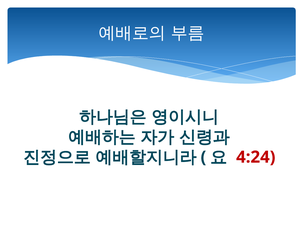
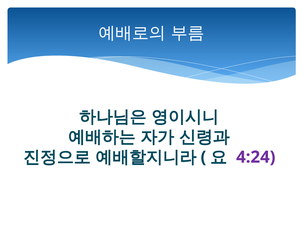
4:24 colour: red -> purple (256, 157)
